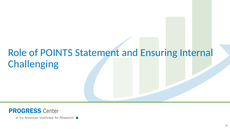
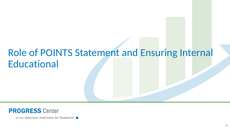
Challenging: Challenging -> Educational (33, 64)
